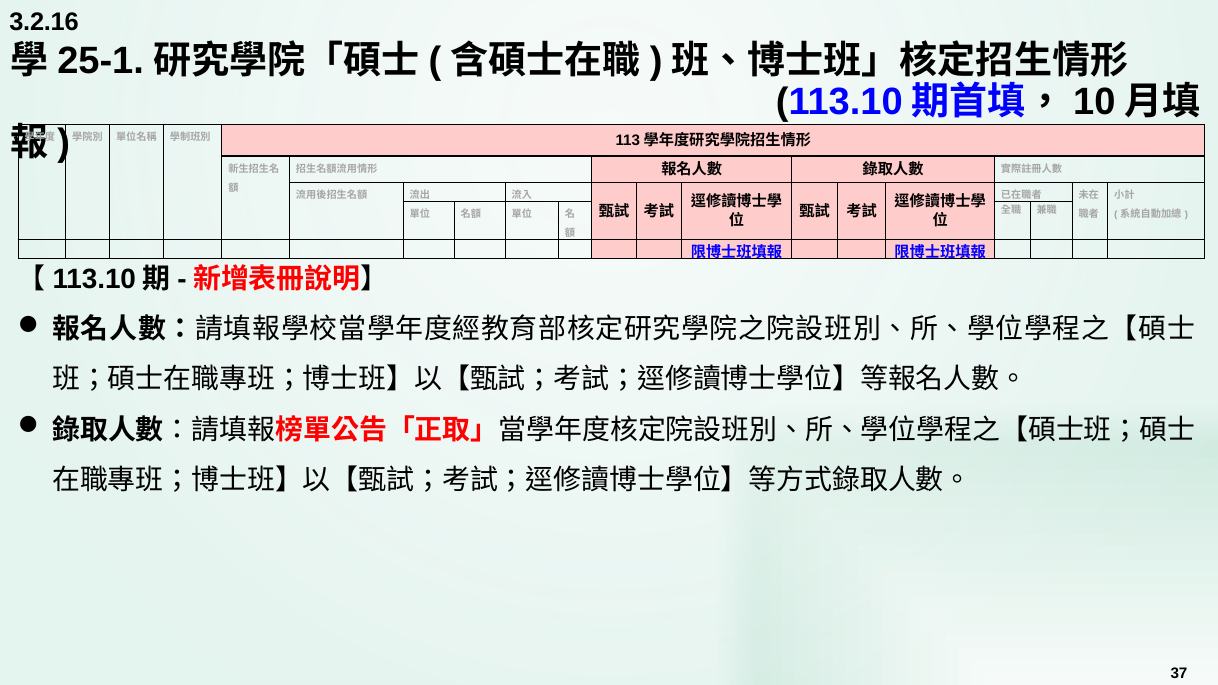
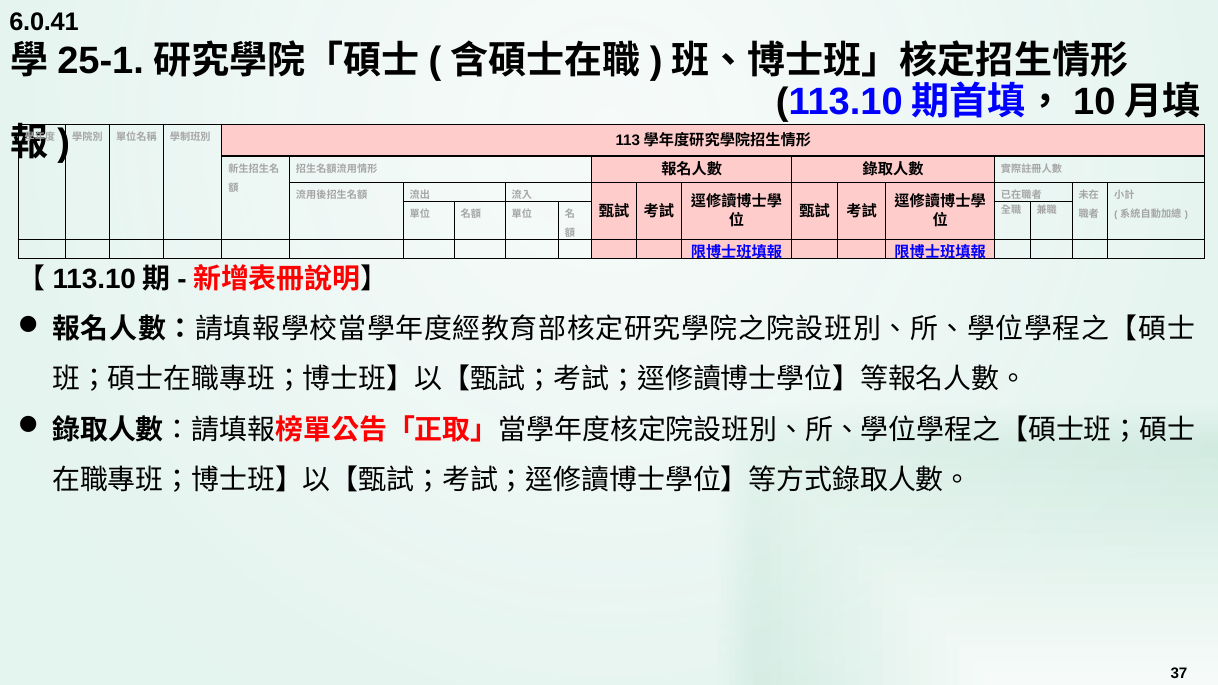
3.2.16: 3.2.16 -> 6.0.41 (44, 22)
